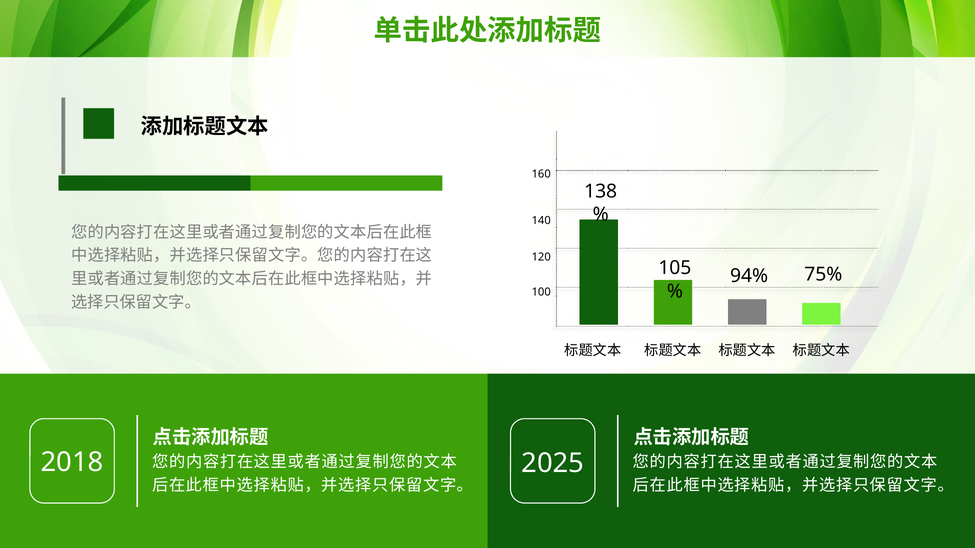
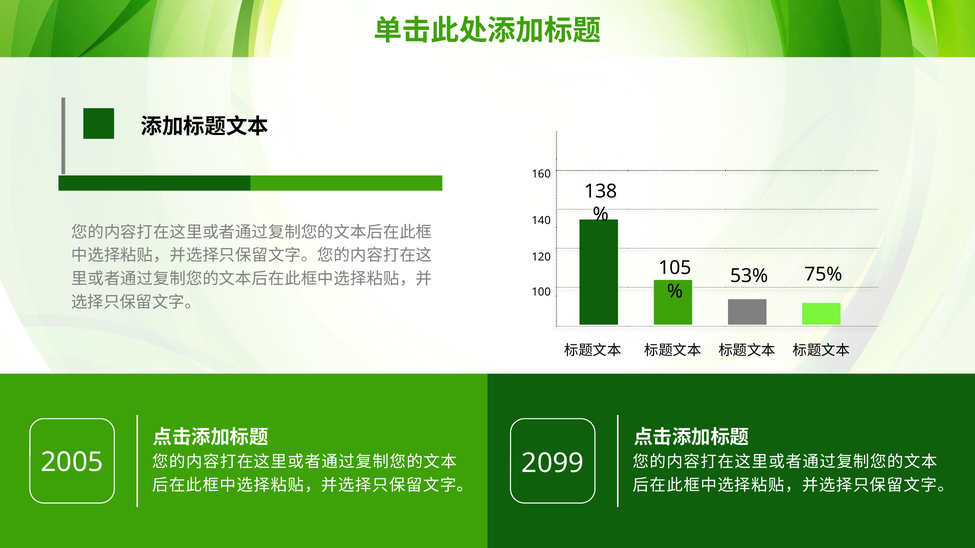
94%: 94% -> 53% (749, 276)
2018: 2018 -> 2005 (72, 463)
2025: 2025 -> 2099 (553, 464)
